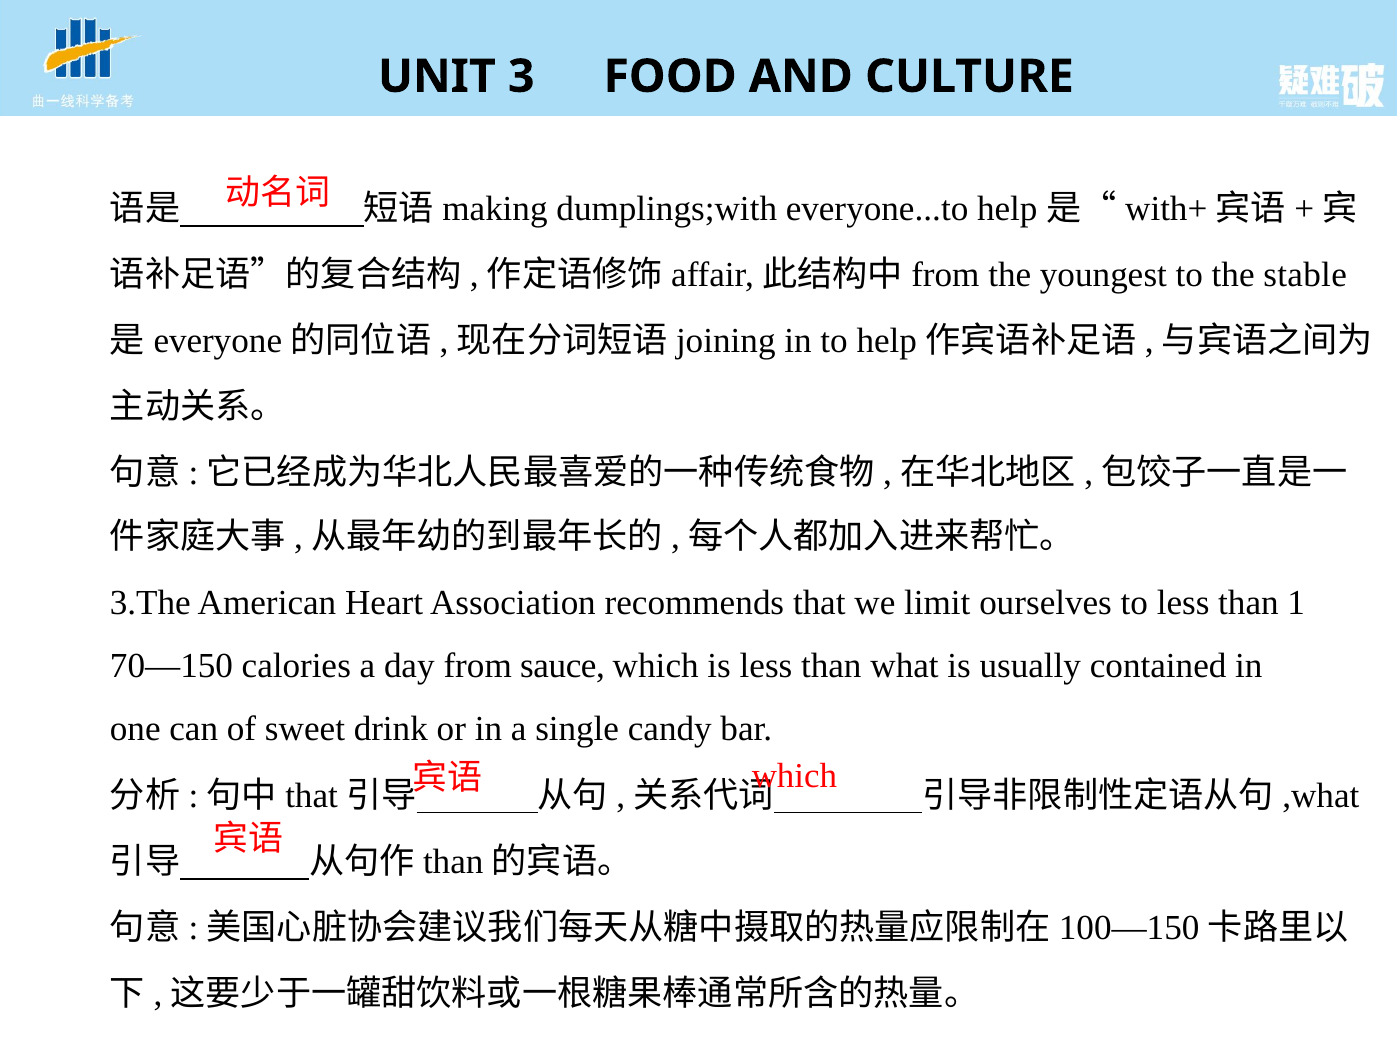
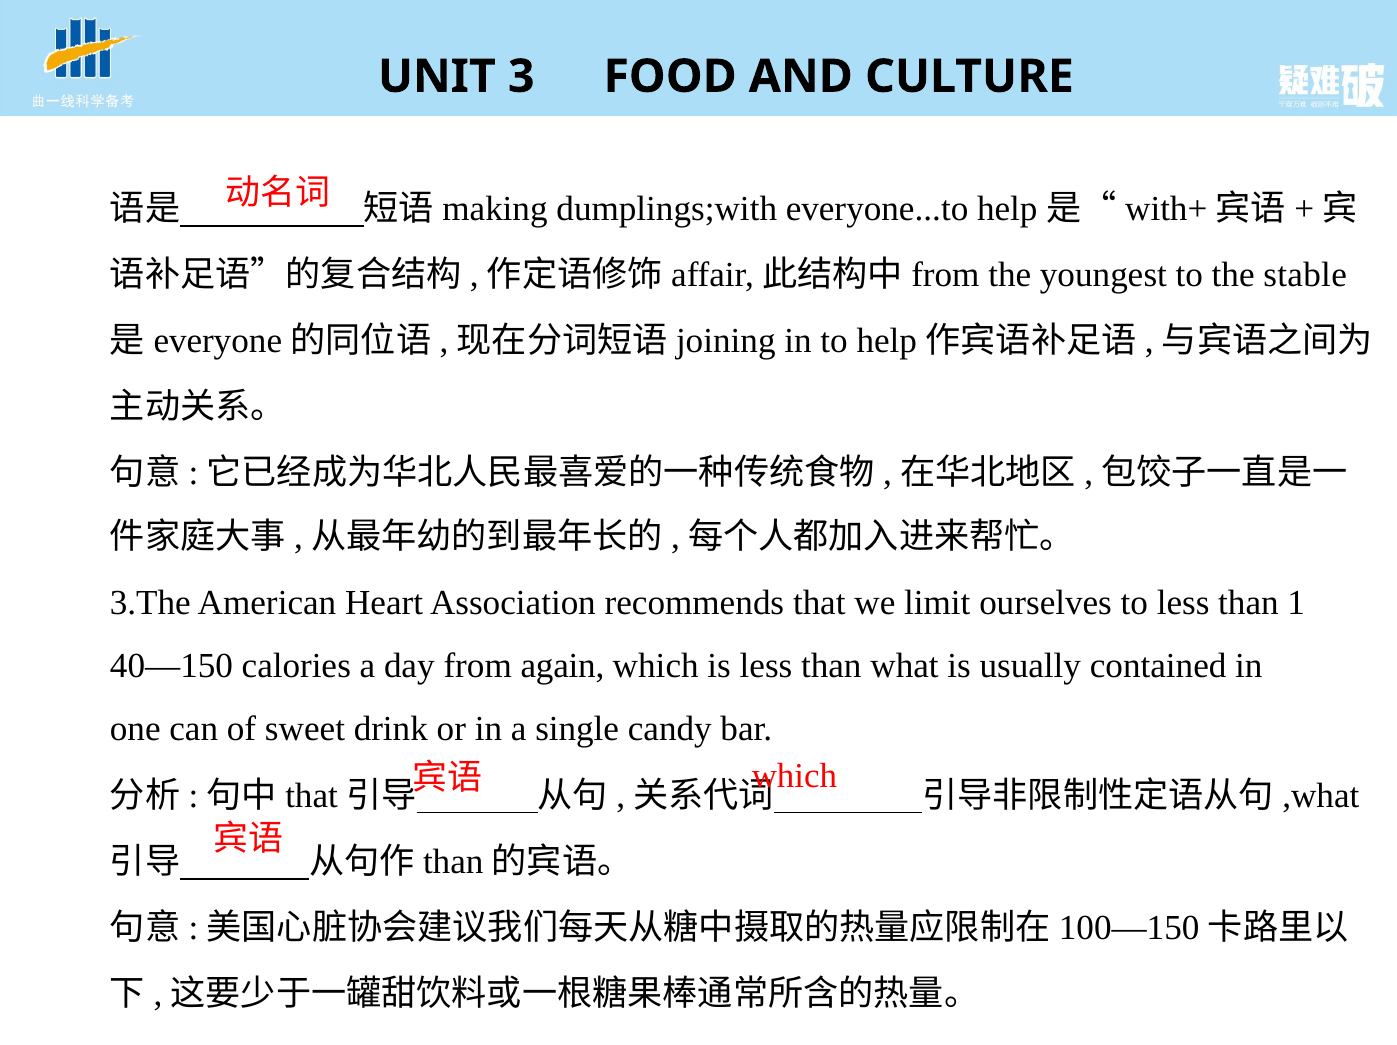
70—150: 70—150 -> 40—150 (171, 666)
sauce: sauce -> again (562, 666)
